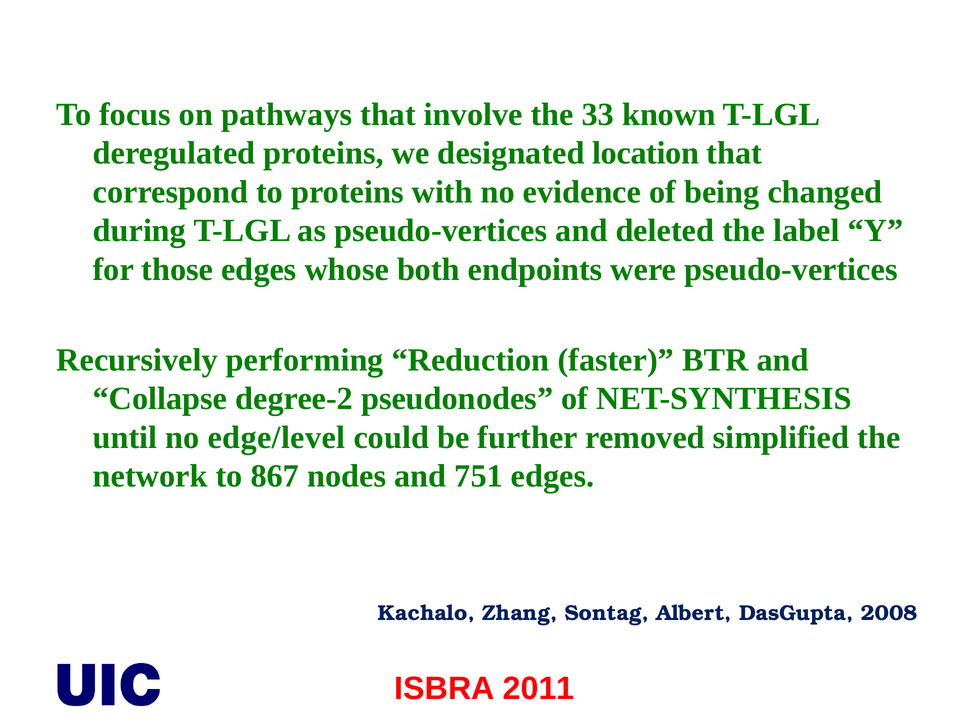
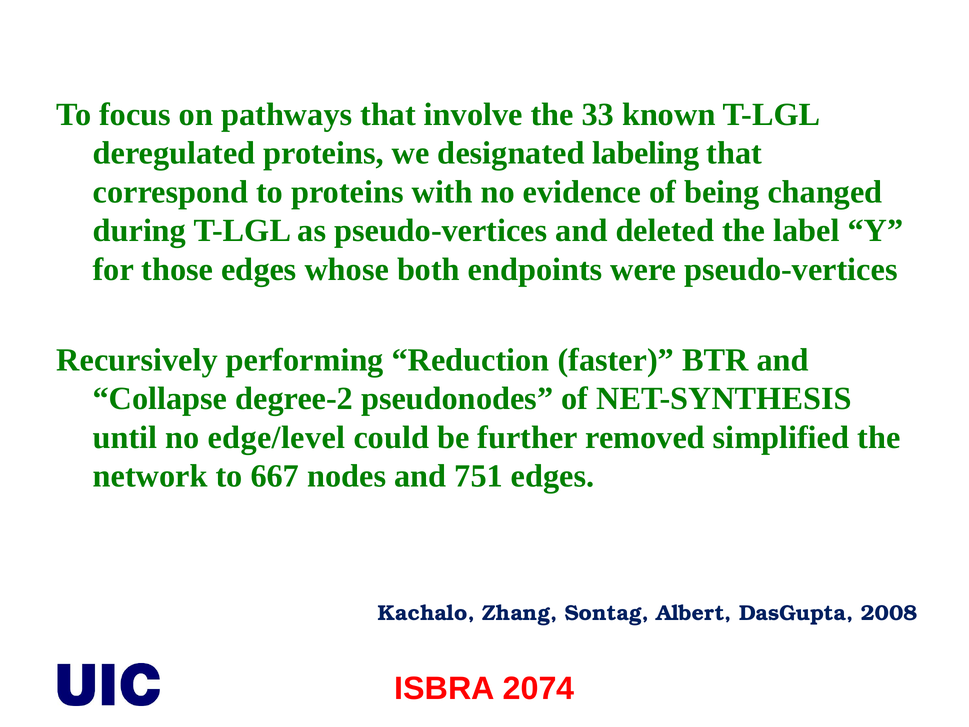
location: location -> labeling (646, 153)
867: 867 -> 667 (275, 476)
2011: 2011 -> 2074 (539, 688)
